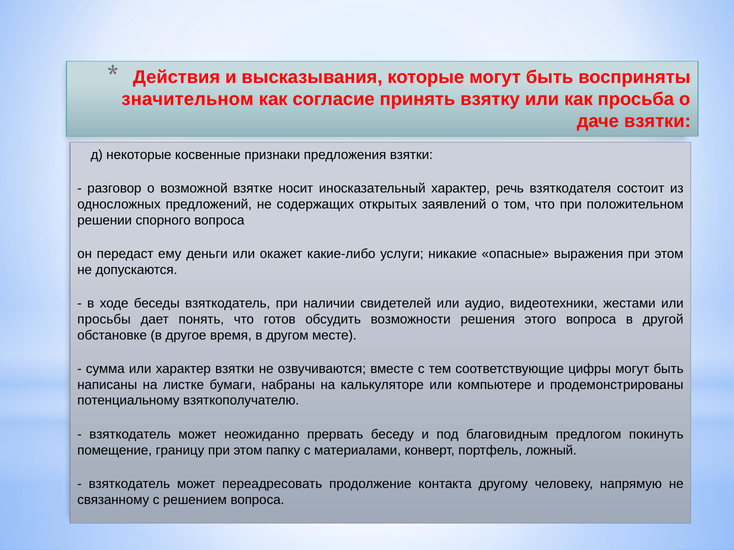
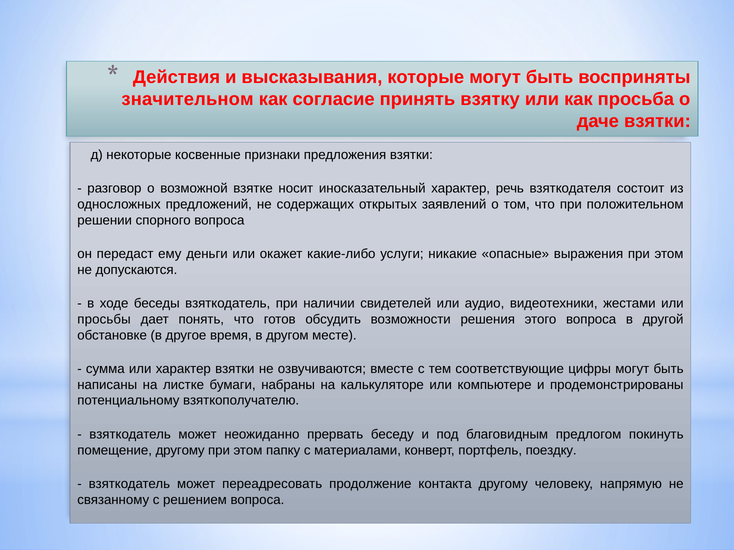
помещение границу: границу -> другому (180, 451)
ложный: ложный -> поездку (551, 451)
